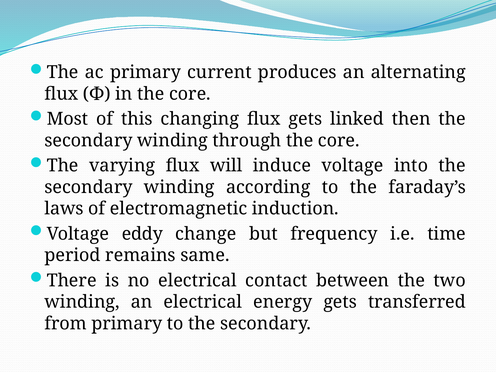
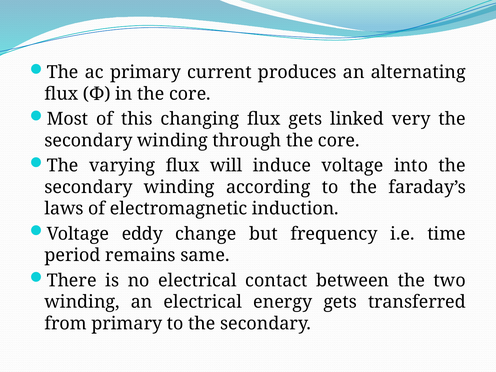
then: then -> very (411, 119)
